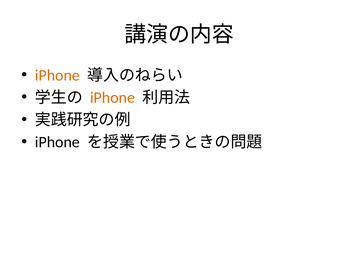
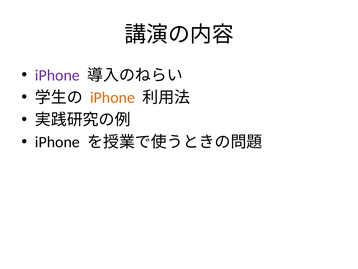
iPhone colour: orange -> purple (57, 75)
